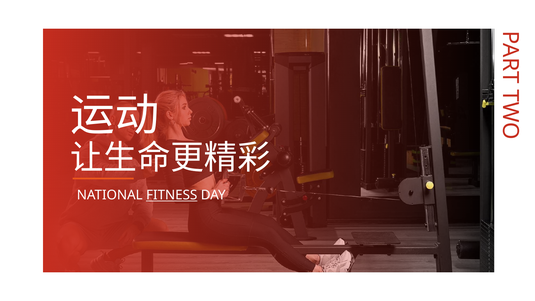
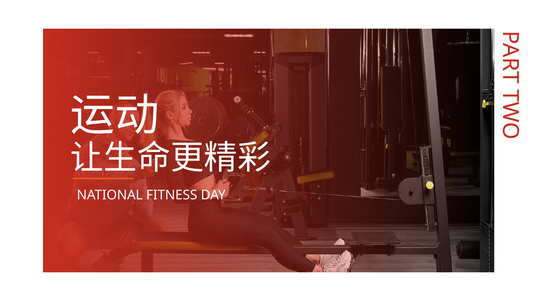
FITNESS underline: present -> none (172, 195)
